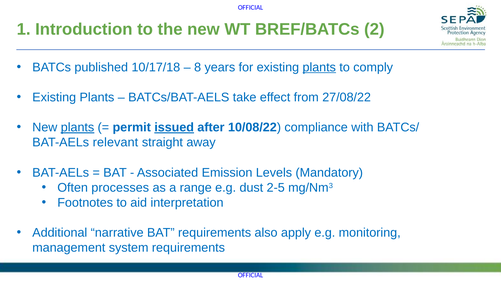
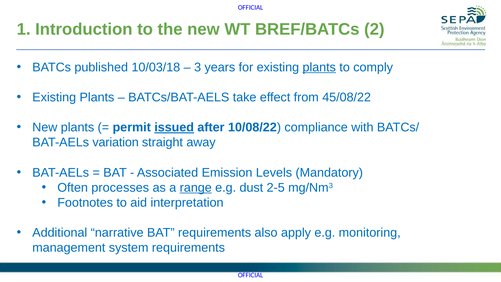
10/17/18: 10/17/18 -> 10/03/18 (156, 67)
8: 8 -> 3 (198, 67)
27/08/22: 27/08/22 -> 45/08/22 (347, 97)
plants underline: present -> none (78, 127)
relevant: relevant -> variation (116, 142)
range underline: none -> present (196, 188)
